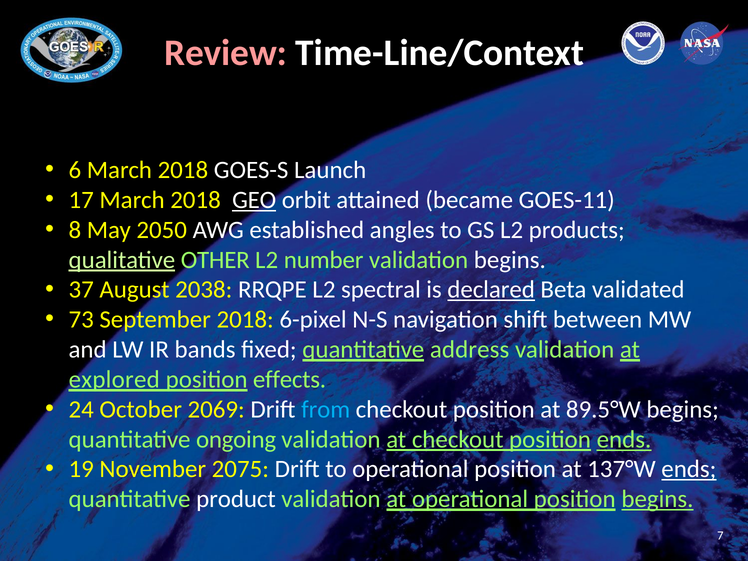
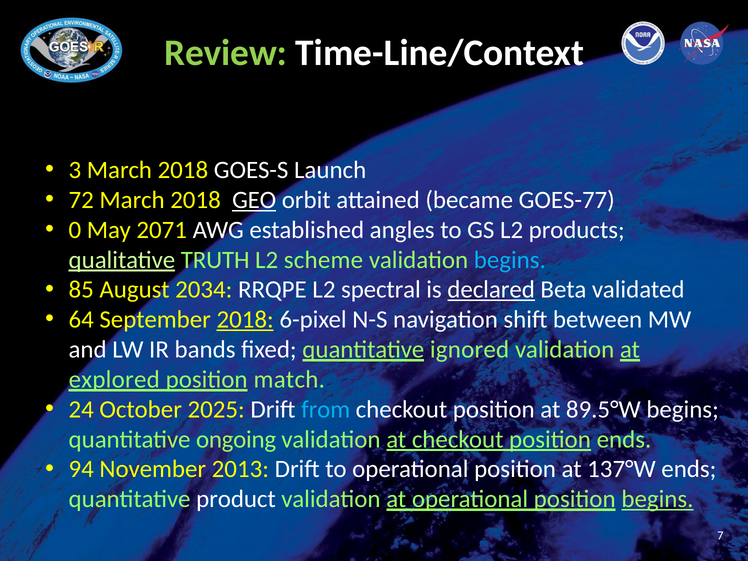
Review colour: pink -> light green (226, 53)
6: 6 -> 3 (75, 170)
17: 17 -> 72 (81, 200)
GOES-11: GOES-11 -> GOES-77 (567, 200)
8: 8 -> 0 (75, 230)
2050: 2050 -> 2071 (162, 230)
OTHER: OTHER -> TRUTH (215, 260)
number: number -> scheme (323, 260)
begins colour: white -> light blue (510, 260)
37: 37 -> 85 (81, 290)
2038: 2038 -> 2034 (204, 290)
73: 73 -> 64 (81, 320)
2018 underline: none -> present (245, 320)
address: address -> ignored (470, 350)
effects: effects -> match (289, 379)
2069: 2069 -> 2025 (216, 409)
ends underline: present -> none (624, 439)
19: 19 -> 94 (81, 469)
2075: 2075 -> 2013 (240, 469)
ends underline: present -> none (689, 469)
